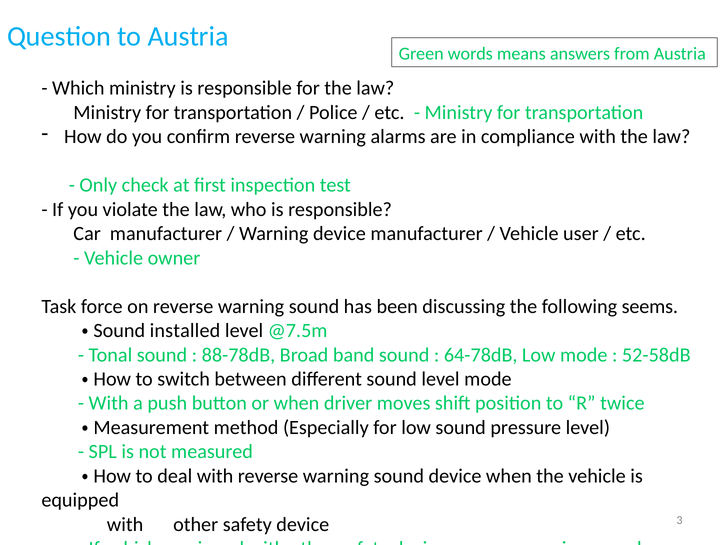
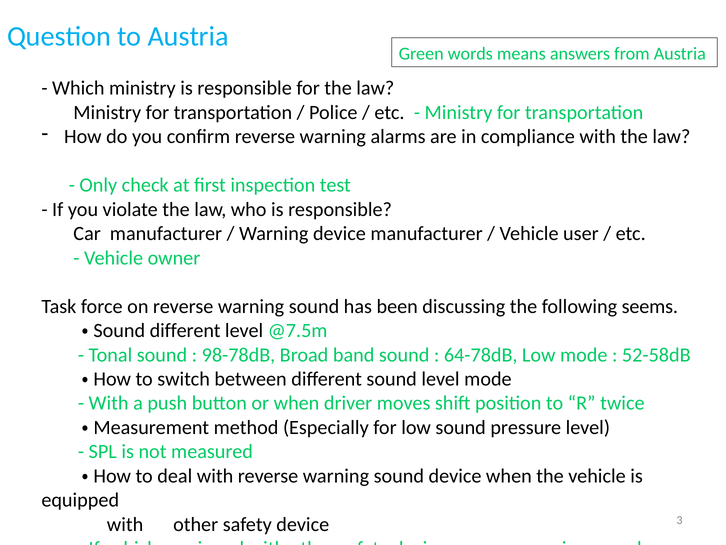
installed: installed -> different (185, 330)
88-78dB: 88-78dB -> 98-78dB (238, 355)
